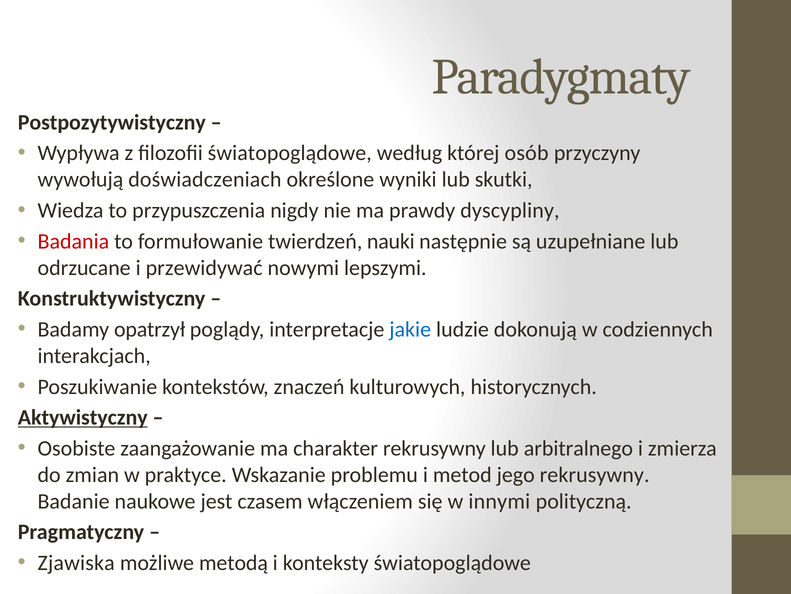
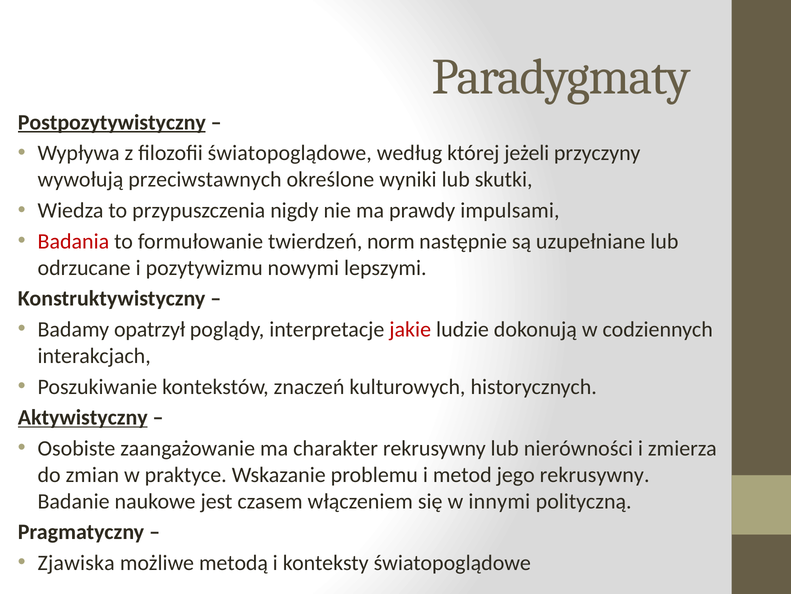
Postpozytywistyczny underline: none -> present (112, 122)
osób: osób -> jeżeli (527, 153)
doświadczeniach: doświadczeniach -> przeciwstawnych (205, 179)
dyscypliny: dyscypliny -> impulsami (510, 210)
nauki: nauki -> norm (391, 241)
przewidywać: przewidywać -> pozytywizmu (204, 267)
jakie colour: blue -> red (410, 329)
arbitralnego: arbitralnego -> nierówności (578, 448)
